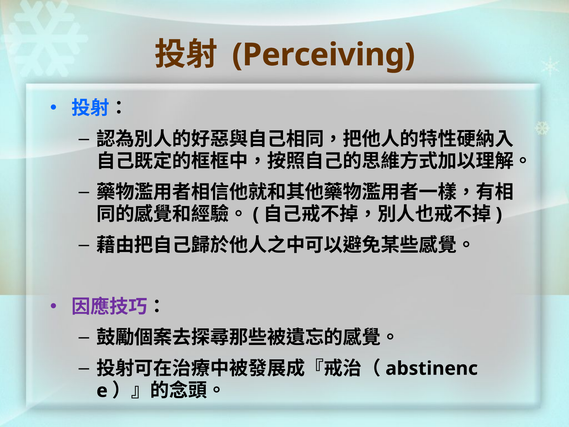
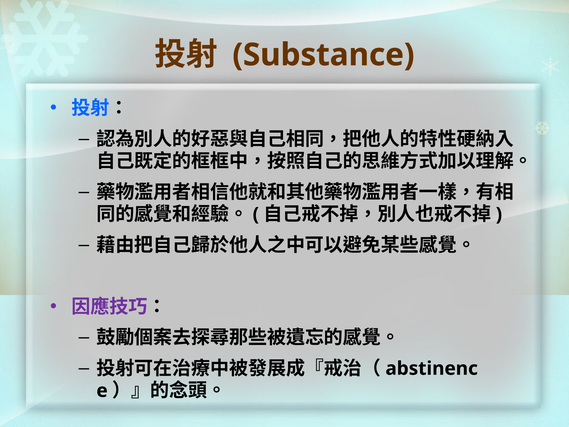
Perceiving: Perceiving -> Substance (323, 55)
